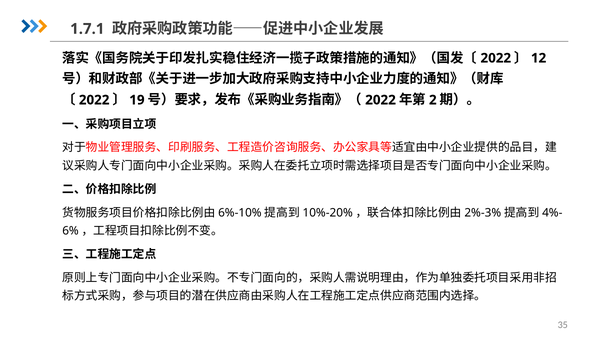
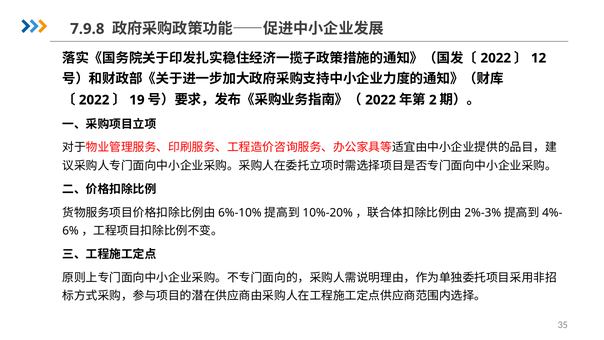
1.7.1: 1.7.1 -> 7.9.8 (87, 29)
